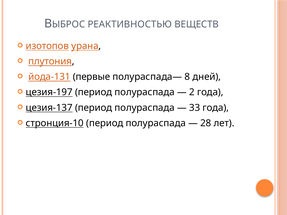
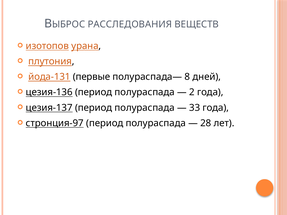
РЕАКТИВНОСТЬЮ: РЕАКТИВНОСТЬЮ -> РАССЛЕДОВАНИЯ (130, 24)
цезия-197: цезия-197 -> цезия-136 (49, 92)
стронция-10: стронция-10 -> стронция-97 (55, 123)
